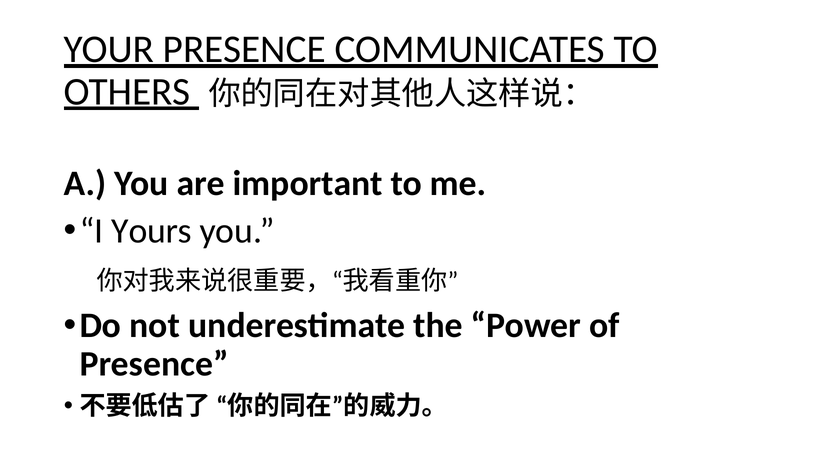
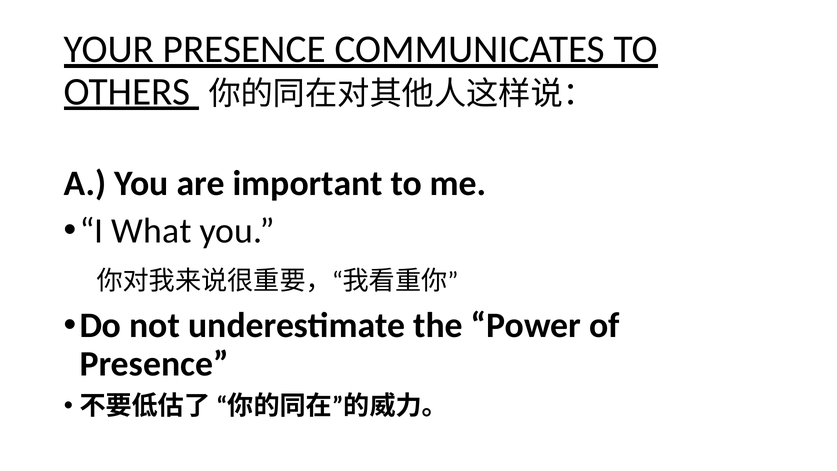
Yours: Yours -> What (151, 231)
